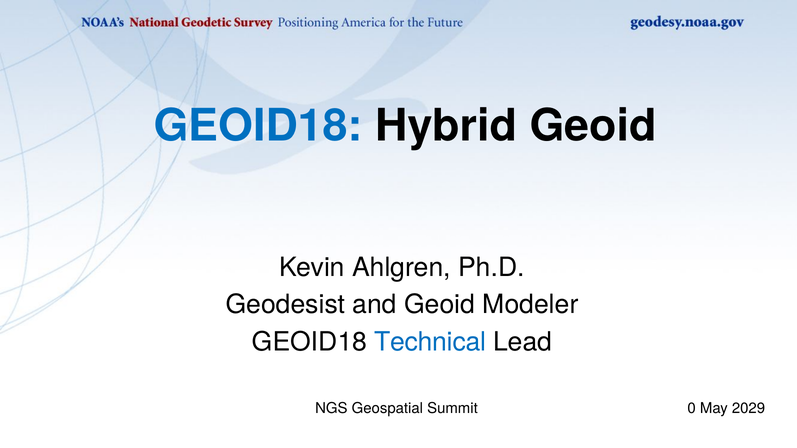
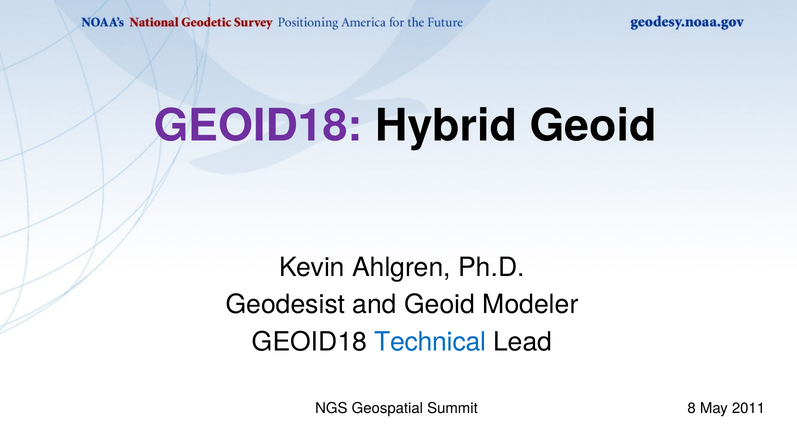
GEOID18 colour: blue -> purple (258, 126)
0: 0 -> 8 (692, 409)
2029: 2029 -> 2011 (749, 409)
